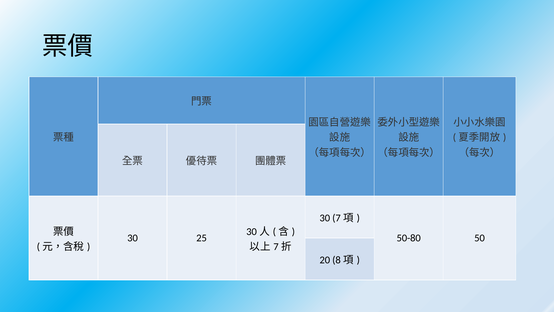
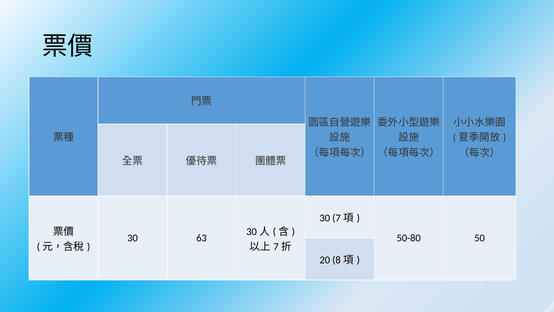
25: 25 -> 63 (202, 238)
